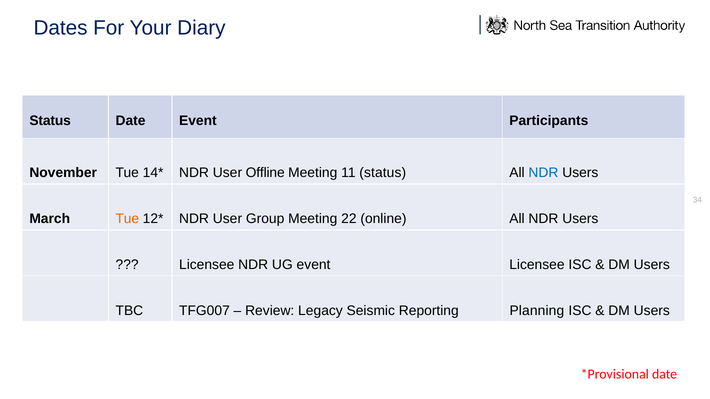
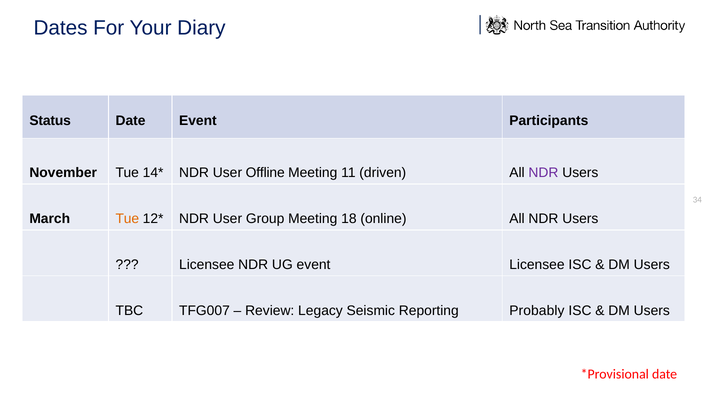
11 status: status -> driven (383, 173)
NDR colour: blue -> purple (543, 173)
22: 22 -> 18 (349, 219)
Planning: Planning -> Probably (537, 311)
